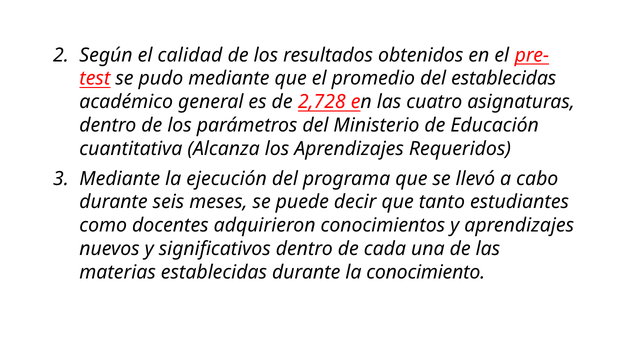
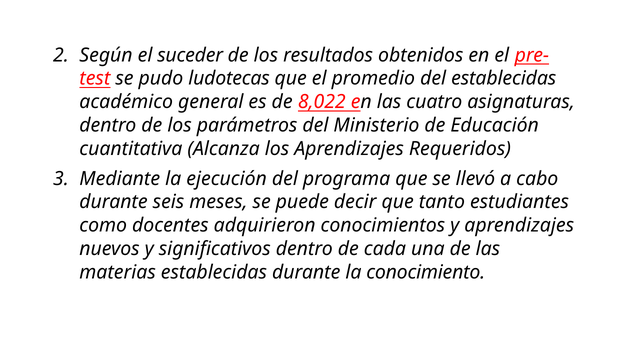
calidad: calidad -> suceder (190, 55)
pudo mediante: mediante -> ludotecas (229, 78)
2,728: 2,728 -> 8,022 (322, 102)
